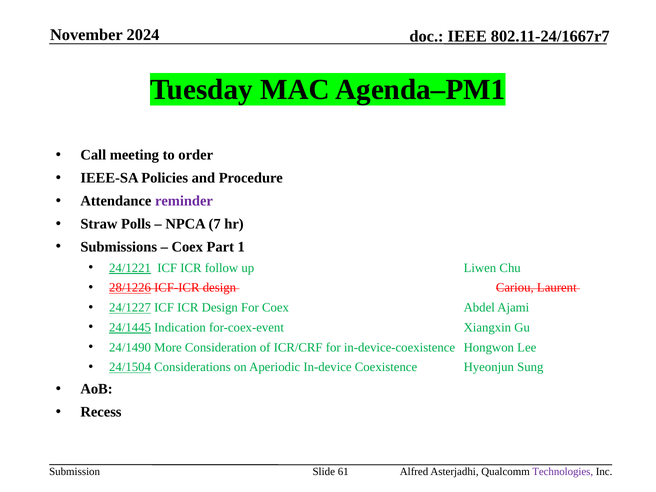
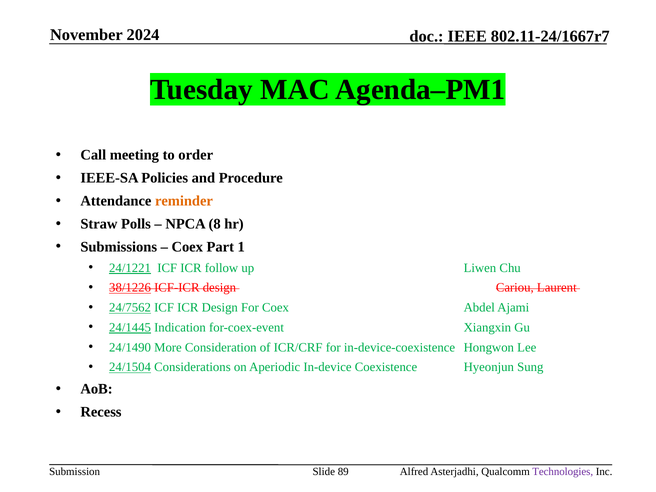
reminder colour: purple -> orange (184, 201)
7: 7 -> 8 (215, 224)
28/1226: 28/1226 -> 38/1226 (130, 288)
24/1227: 24/1227 -> 24/7562 (130, 308)
61: 61 -> 89 (343, 472)
